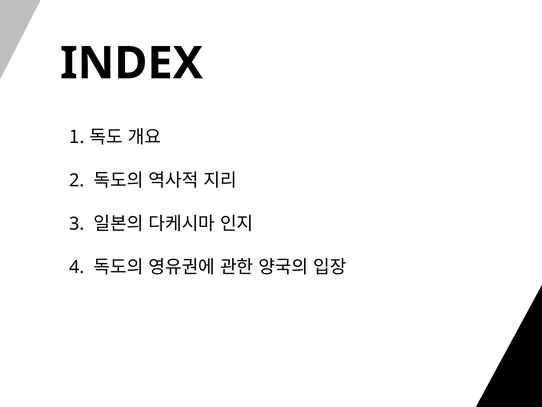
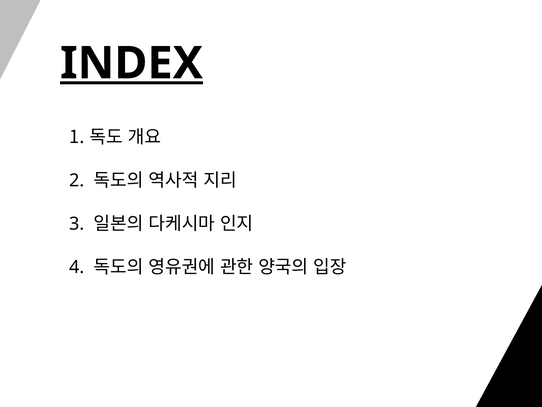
INDEX underline: none -> present (131, 63)
